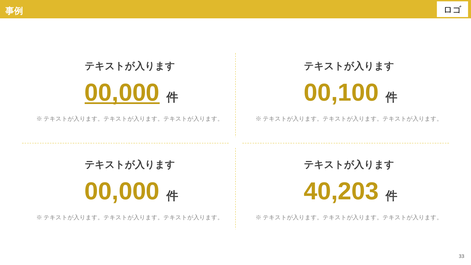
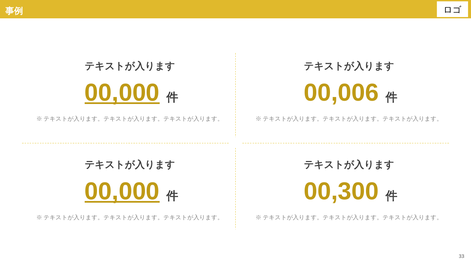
00,100: 00,100 -> 00,006 (341, 93)
00,000 underline: none -> present (122, 191)
40,203: 40,203 -> 00,300 (341, 191)
